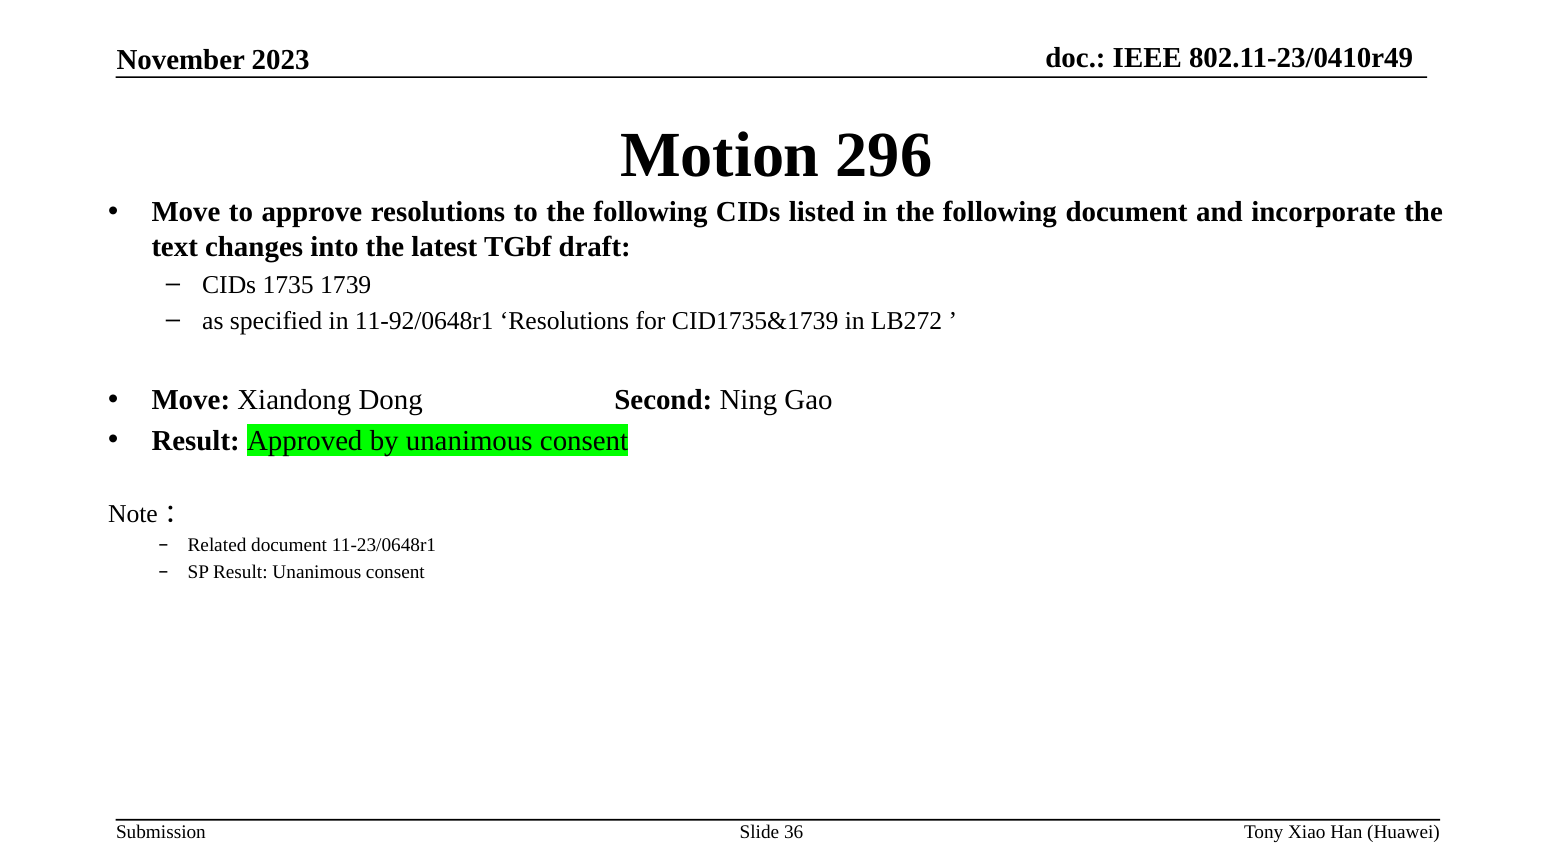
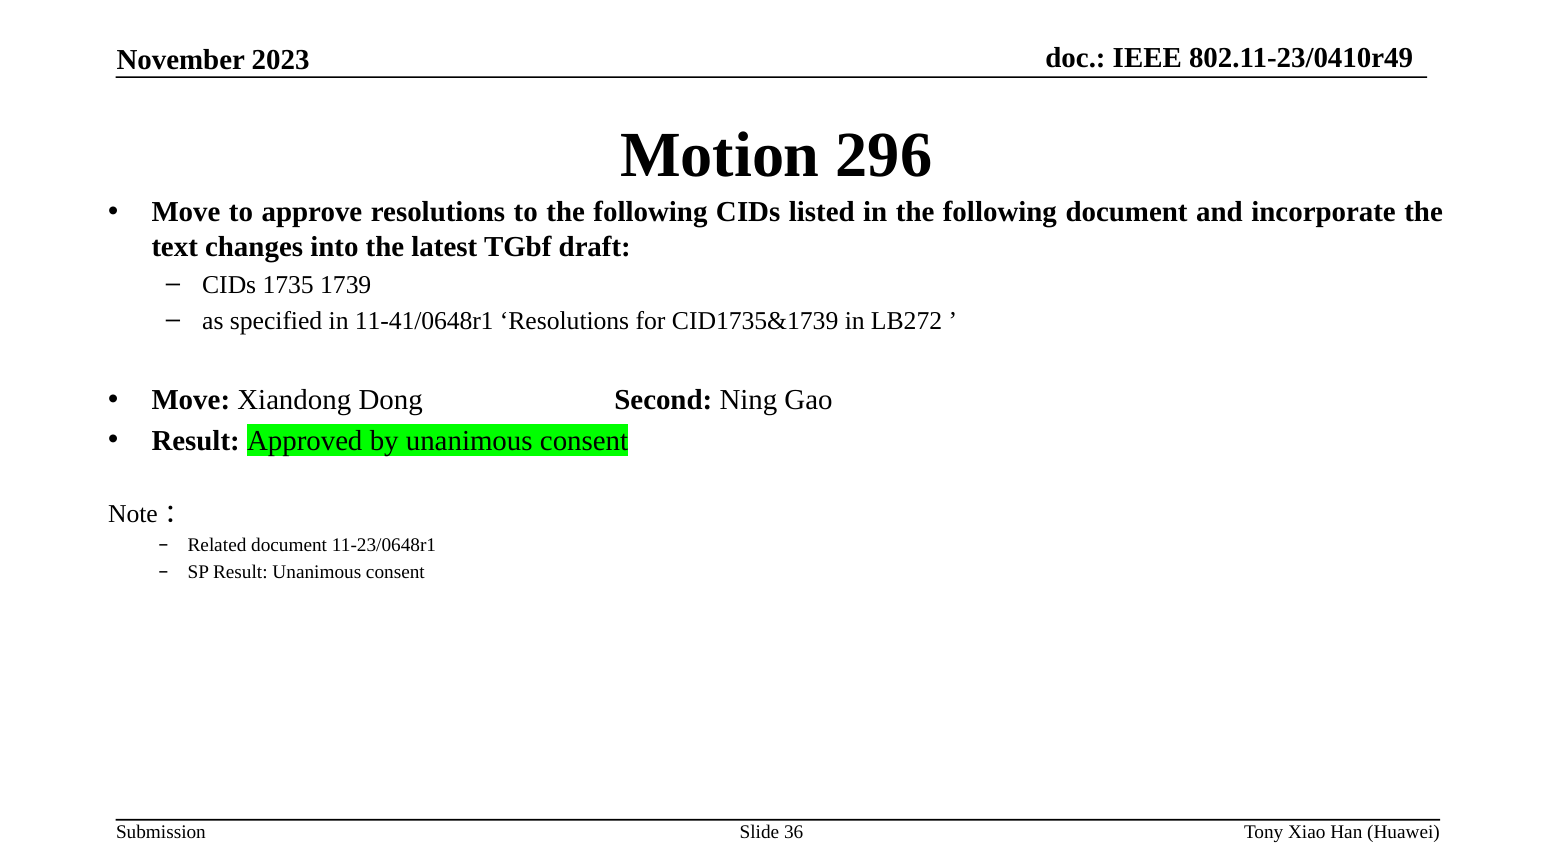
11-92/0648r1: 11-92/0648r1 -> 11-41/0648r1 (424, 321)
